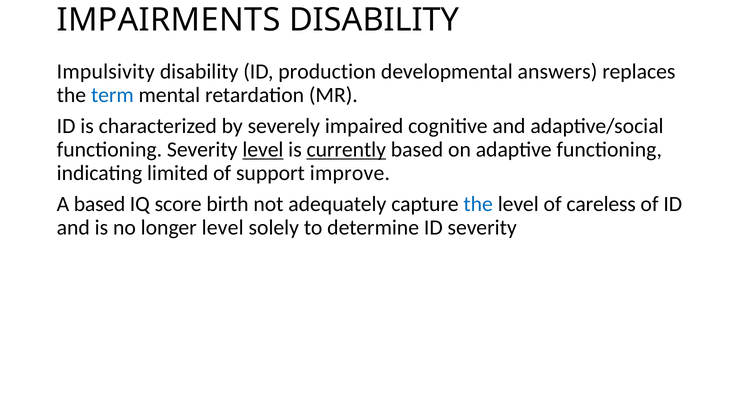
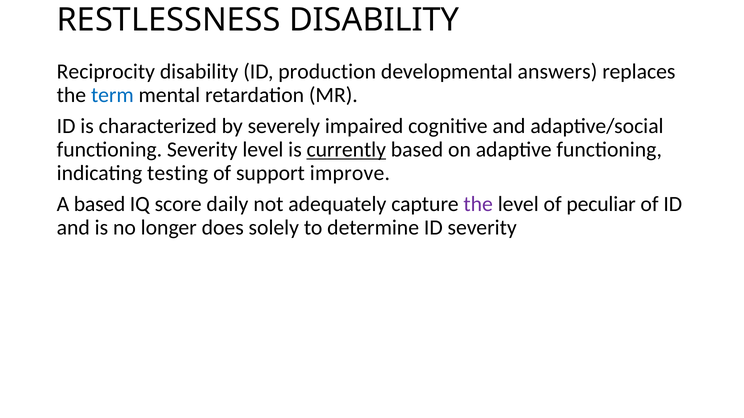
IMPAIRMENTS: IMPAIRMENTS -> RESTLESSNESS (169, 20)
Impulsivity: Impulsivity -> Reciprocity (106, 72)
level underline: present -> none (263, 150)
limited: limited -> testing (178, 173)
birth: birth -> daily (227, 204)
the colour: blue -> purple (478, 204)
careless: careless -> peculiar (601, 204)
longer level: level -> does (223, 228)
